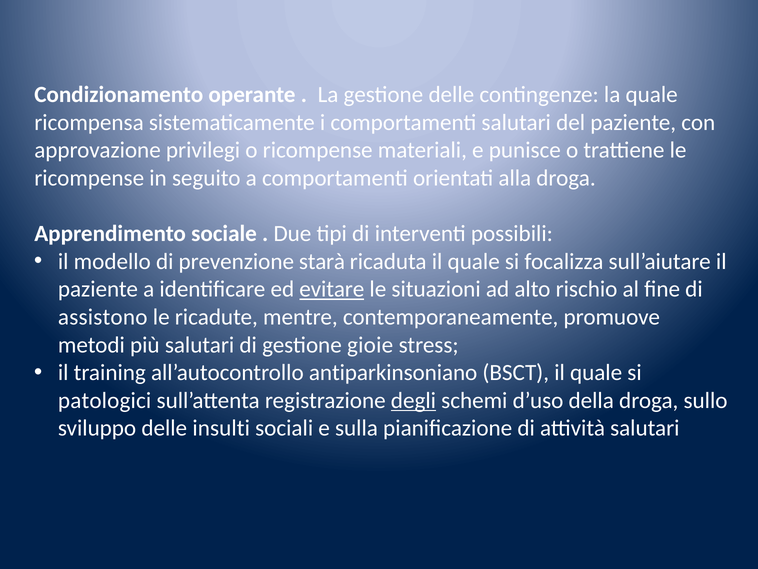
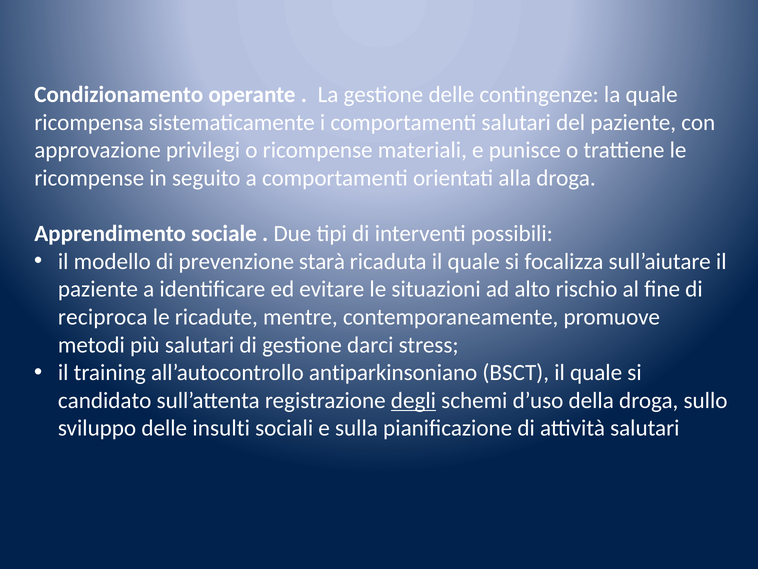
evitare underline: present -> none (332, 289)
assistono: assistono -> reciproca (103, 317)
gioie: gioie -> darci (370, 345)
patologici: patologici -> candidato (105, 400)
